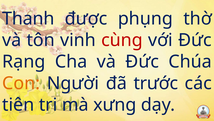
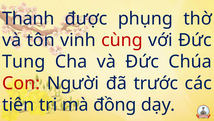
Rạng: Rạng -> Tung (24, 61)
Con colour: orange -> red (21, 83)
xưng: xưng -> đồng (115, 104)
